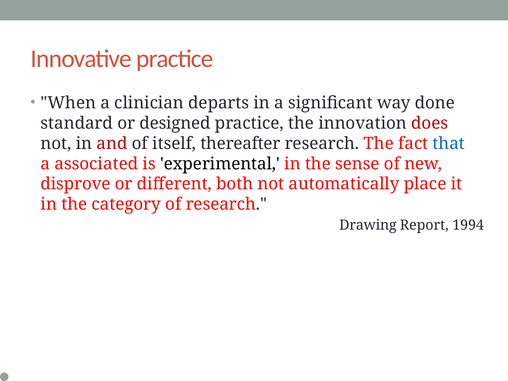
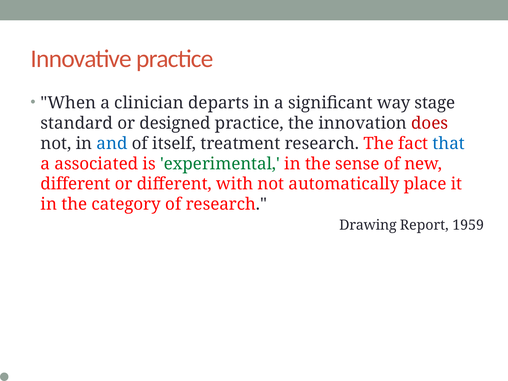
done: done -> stage (435, 103)
and colour: red -> blue (112, 143)
thereafter: thereafter -> treatment (240, 143)
experimental colour: black -> green (220, 164)
disprove: disprove -> different (76, 184)
both: both -> with (235, 184)
1994: 1994 -> 1959 (468, 225)
